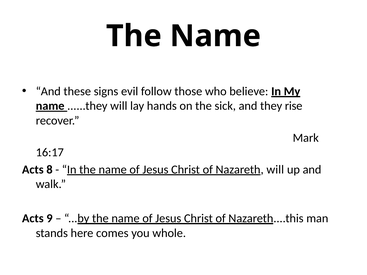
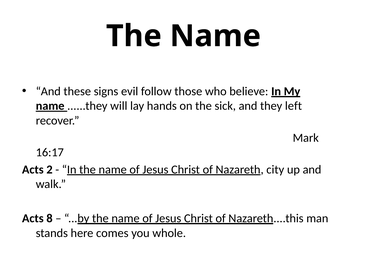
rise: rise -> left (293, 106)
8: 8 -> 2 (50, 170)
Nazareth will: will -> city (275, 170)
9: 9 -> 8 (50, 219)
